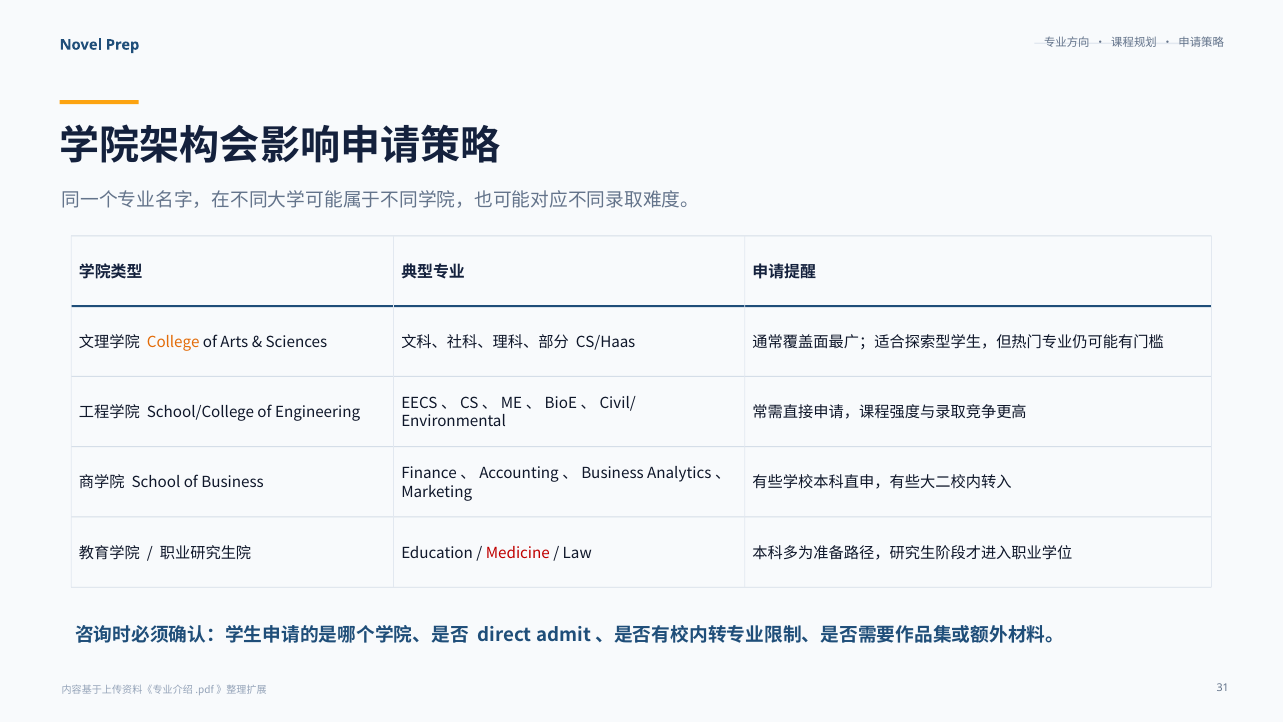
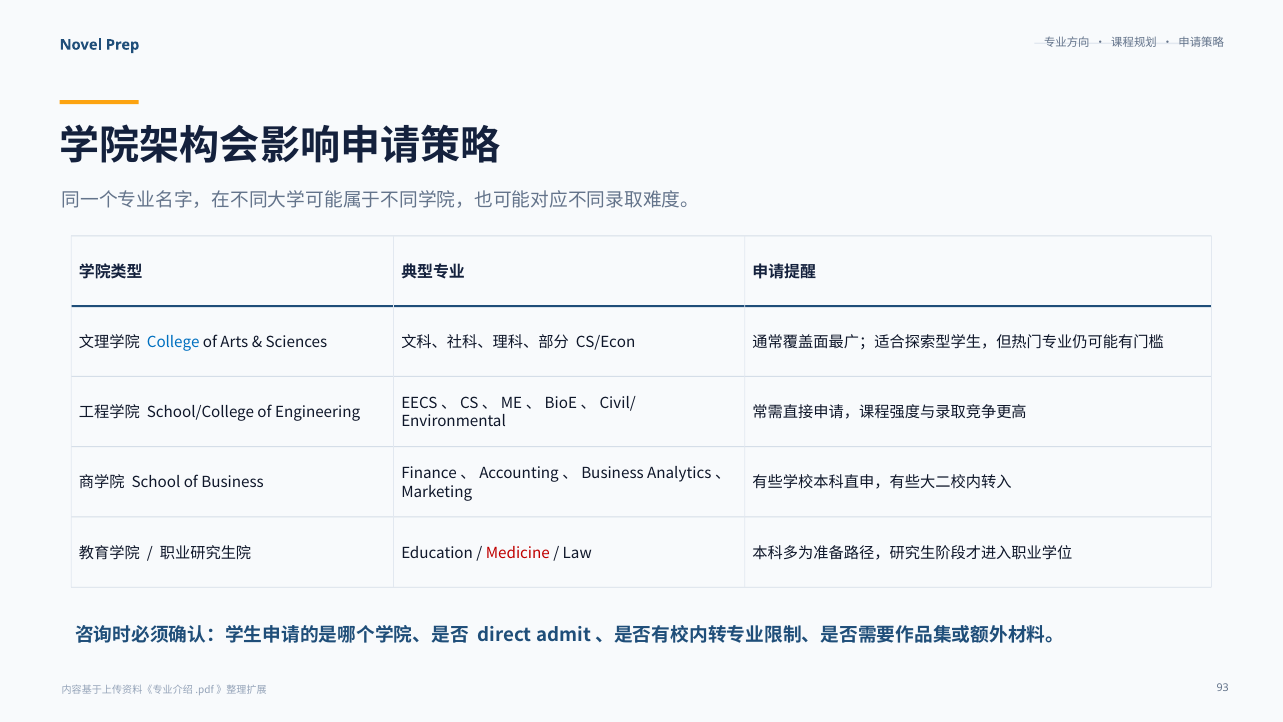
College colour: orange -> blue (173, 342)
CS/Haas: CS/Haas -> CS/Econ (606, 342)
31: 31 -> 93 (1223, 688)
